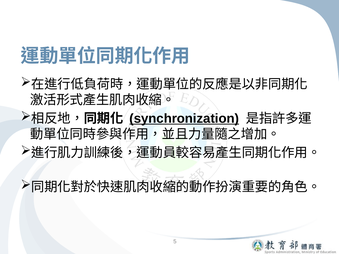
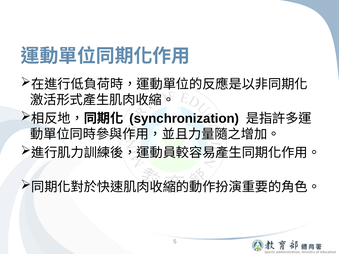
synchronization underline: present -> none (184, 119)
